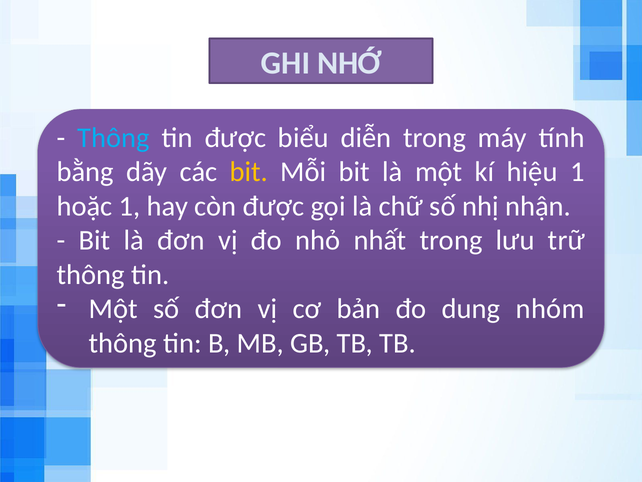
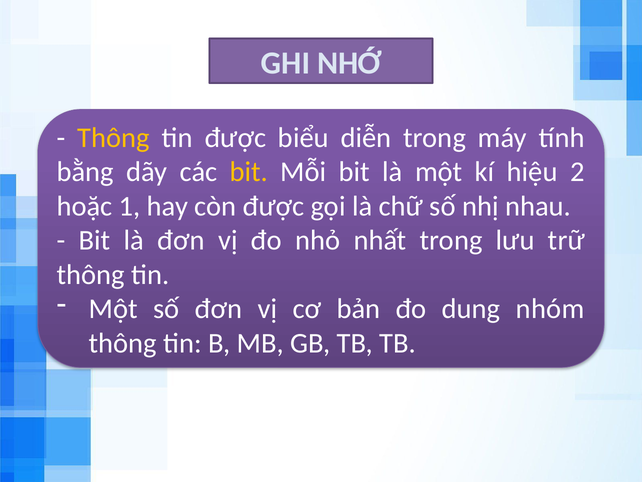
Thông colour: light blue -> yellow (114, 137)
hiệu 1: 1 -> 2 (577, 172)
nhận: nhận -> nhau (538, 206)
